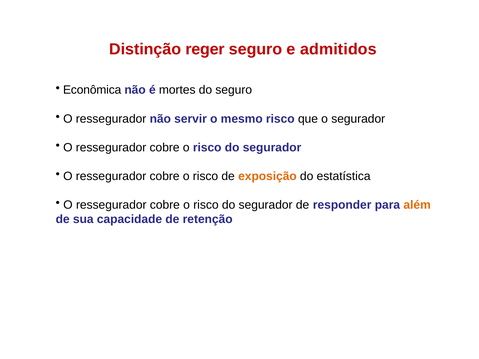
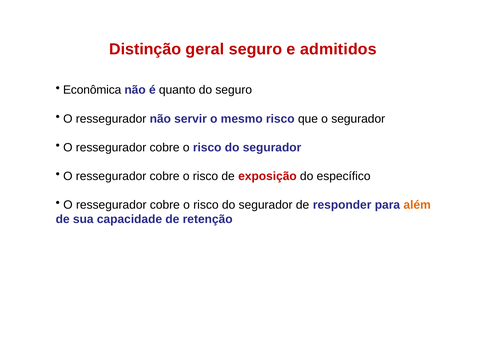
reger: reger -> geral (205, 49)
mortes: mortes -> quanto (177, 90)
exposição colour: orange -> red (267, 176)
estatística: estatística -> específico (344, 176)
